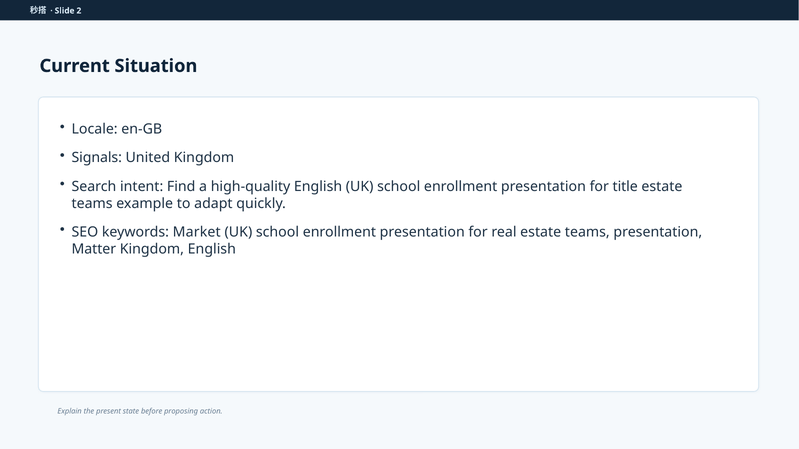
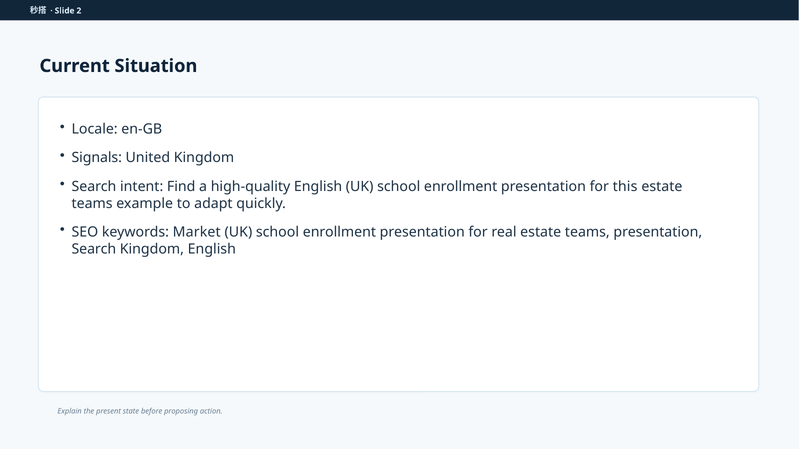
title: title -> this (625, 187)
Matter: Matter -> Search (94, 249)
